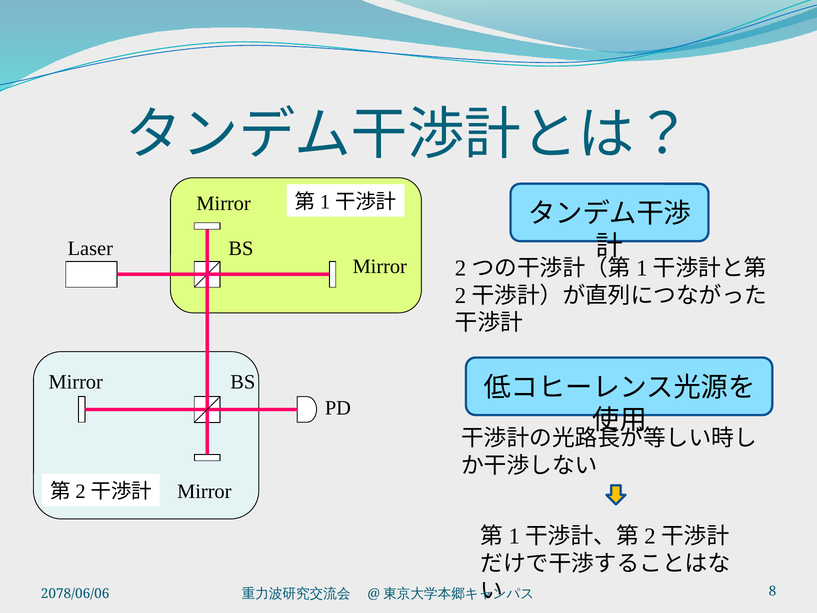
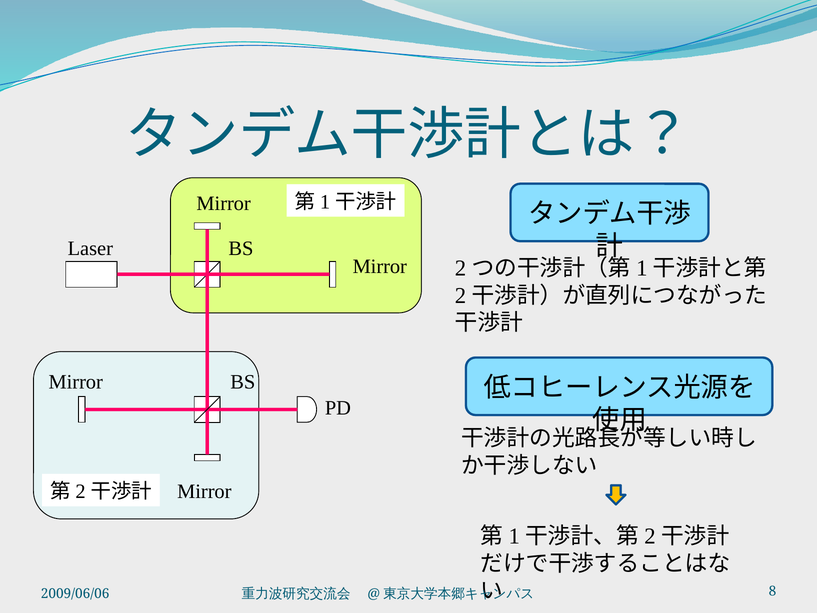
2078/06/06: 2078/06/06 -> 2009/06/06 (75, 593)
